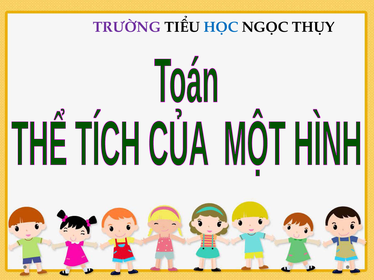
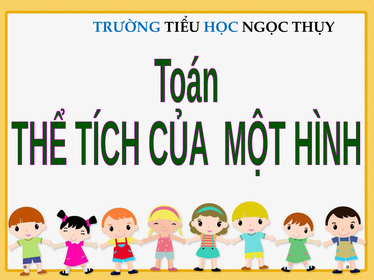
TRƯỜNG colour: purple -> blue (127, 27)
